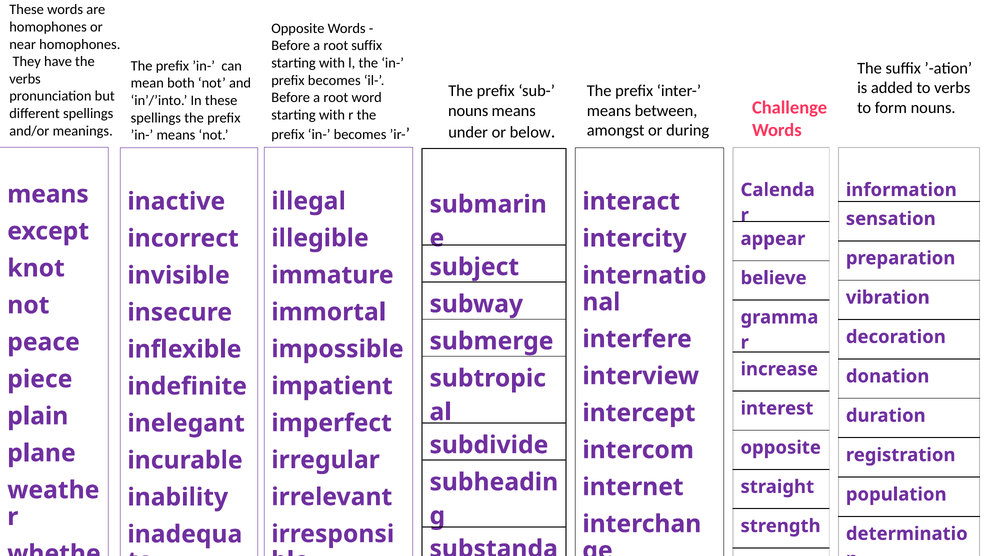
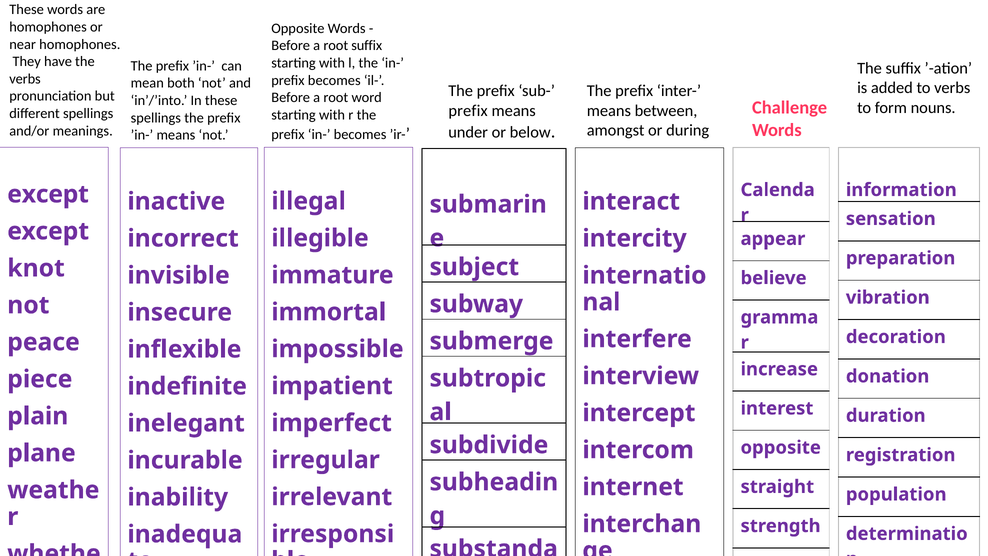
nouns: nouns -> prefix (468, 111)
means: means -> except (48, 194)
